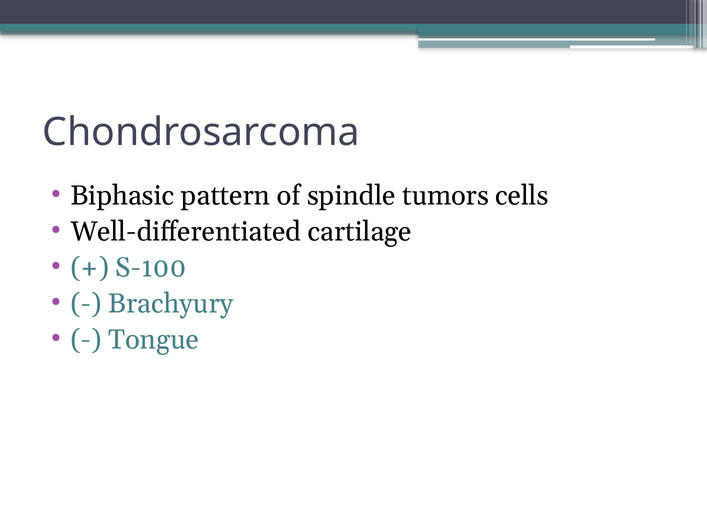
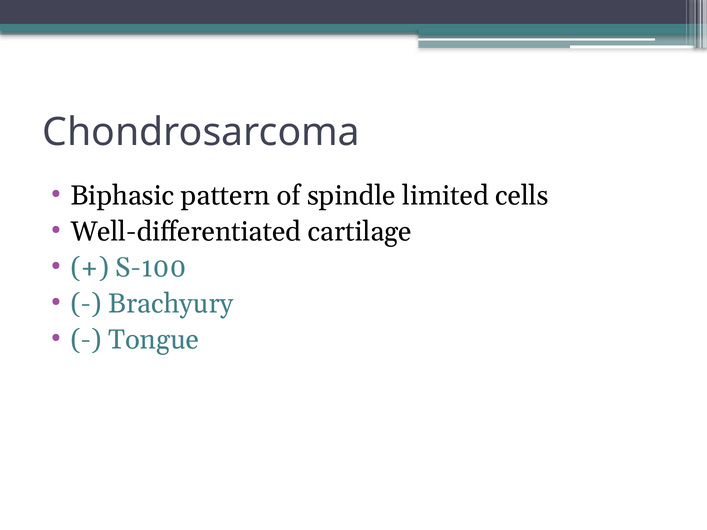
tumors: tumors -> limited (446, 196)
